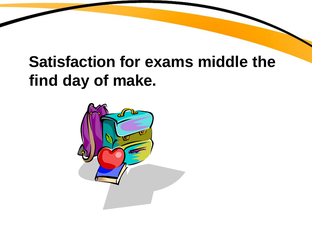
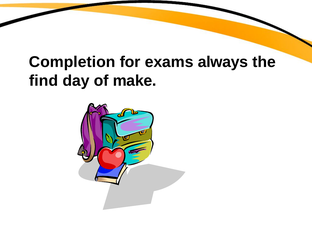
Satisfaction: Satisfaction -> Completion (72, 62)
middle: middle -> always (223, 62)
